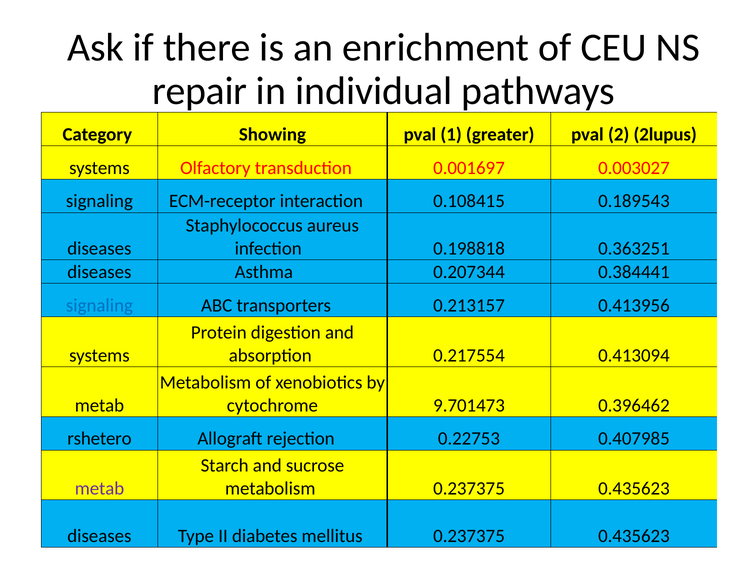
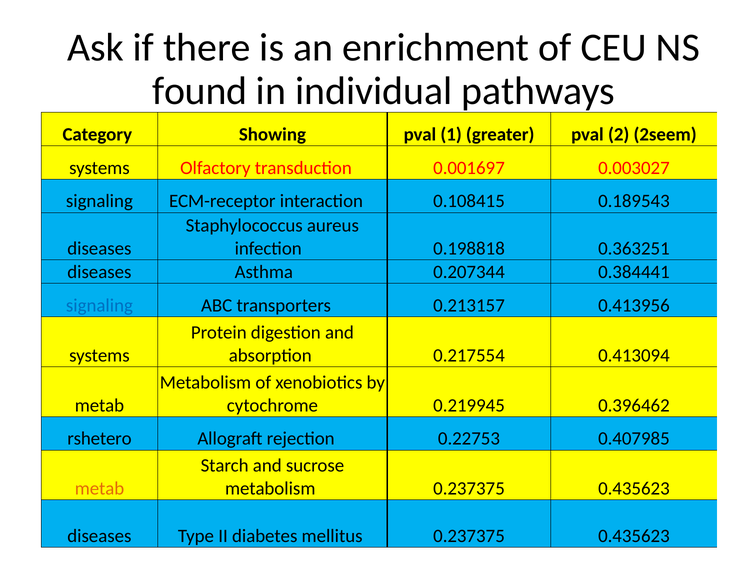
repair: repair -> found (200, 91)
2lupus: 2lupus -> 2seem (665, 135)
9.701473: 9.701473 -> 0.219945 (469, 406)
metab colour: purple -> orange (99, 489)
